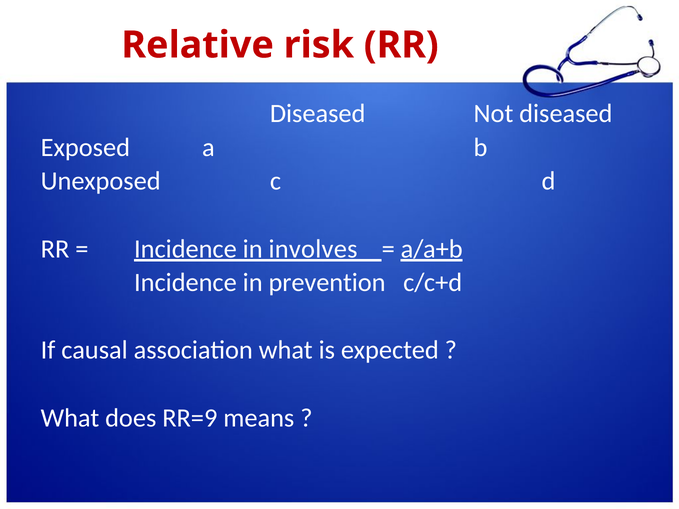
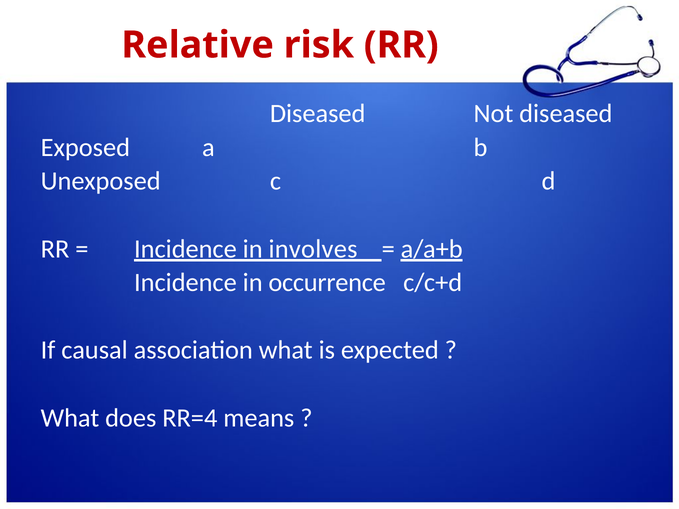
prevention: prevention -> occurrence (327, 283)
RR=9: RR=9 -> RR=4 (190, 418)
